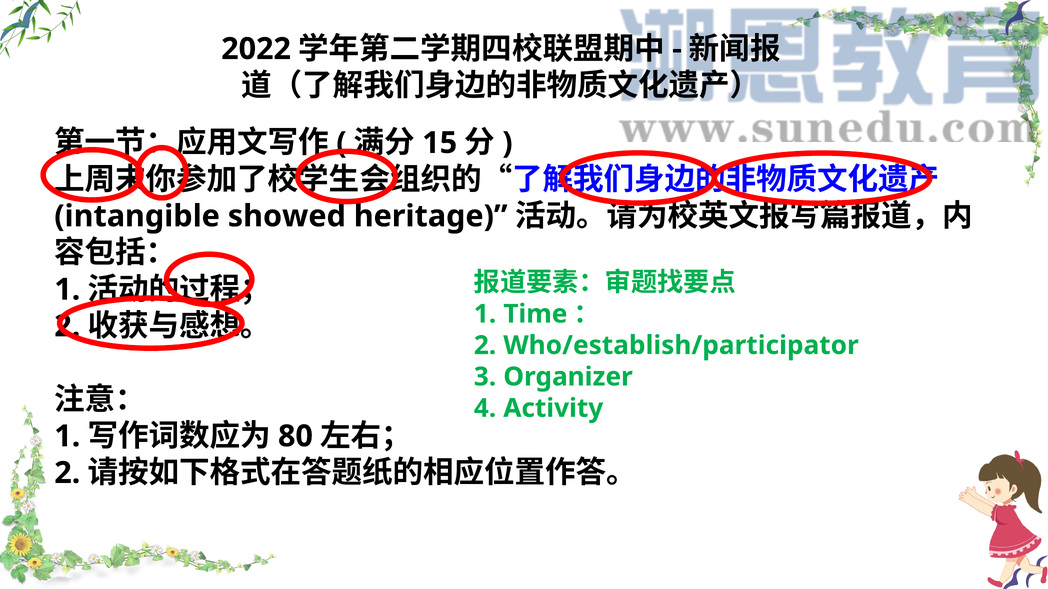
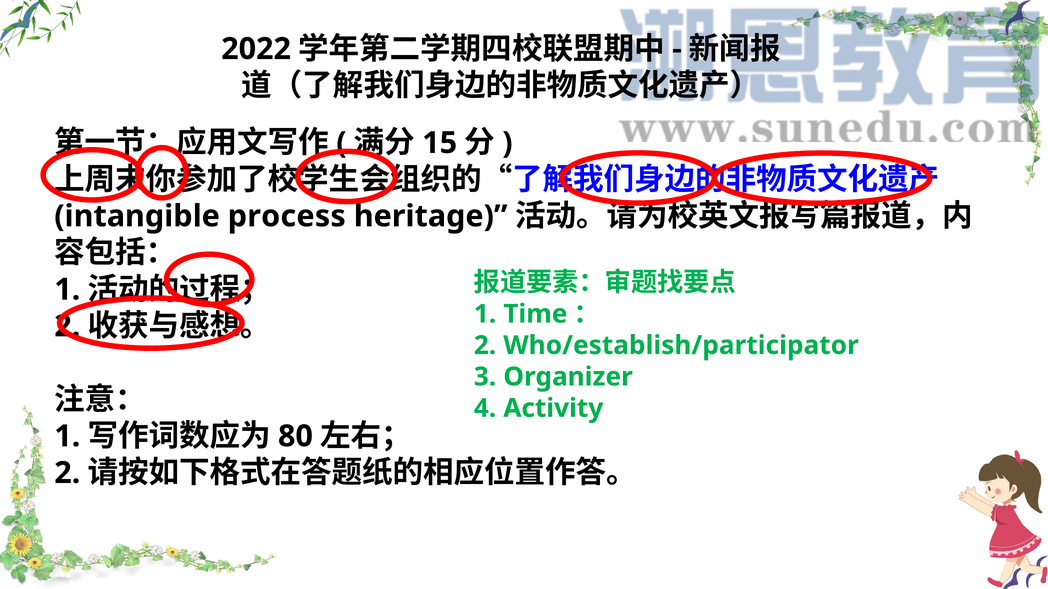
showed: showed -> process (287, 216)
